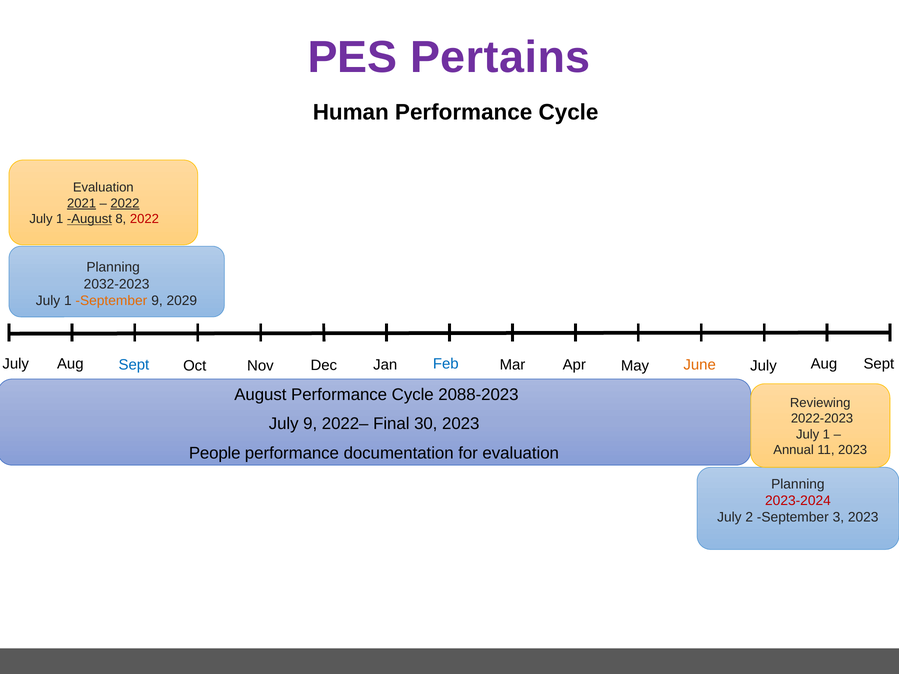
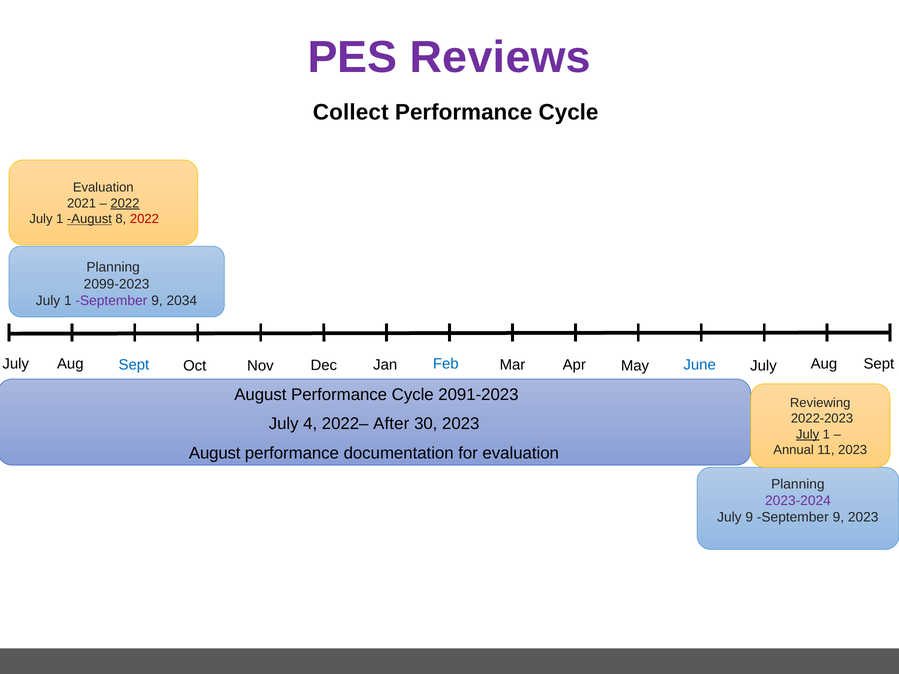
Pertains: Pertains -> Reviews (500, 58)
Human: Human -> Collect (351, 113)
2021 underline: present -> none (82, 203)
2032-2023: 2032-2023 -> 2099-2023 (117, 284)
September colour: orange -> purple (111, 301)
2029: 2029 -> 2034 (182, 301)
June colour: orange -> blue (700, 365)
2088-2023: 2088-2023 -> 2091-2023 (478, 395)
July 9: 9 -> 4 (310, 424)
Final: Final -> After (391, 424)
July underline: none -> present (808, 434)
People: People -> August (215, 453)
2023-2024 colour: red -> purple (798, 501)
July 2: 2 -> 9 (749, 517)
3: 3 -> 9 (838, 517)
